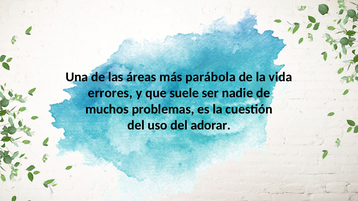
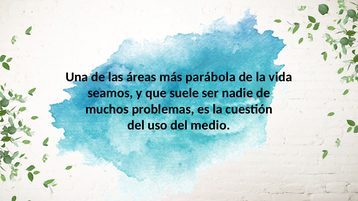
errores: errores -> seamos (110, 93)
adorar: adorar -> medio (211, 125)
